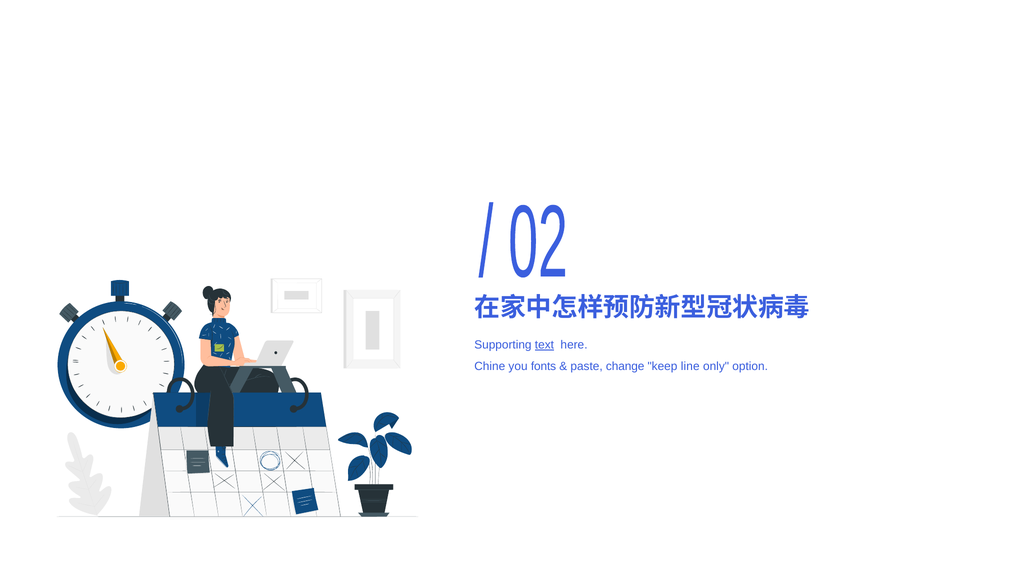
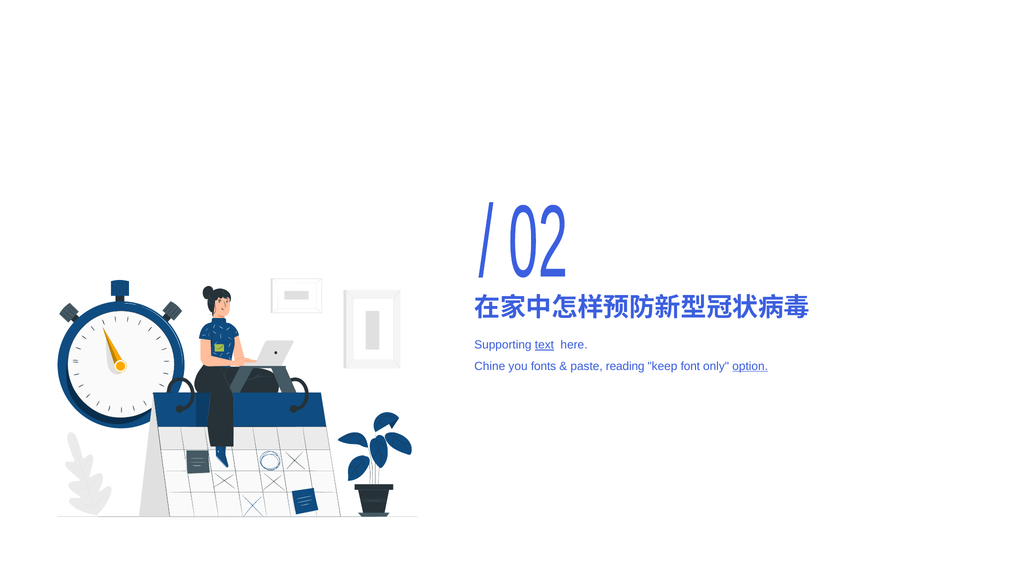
change: change -> reading (625, 366)
line: line -> font (690, 366)
option underline: none -> present (750, 366)
